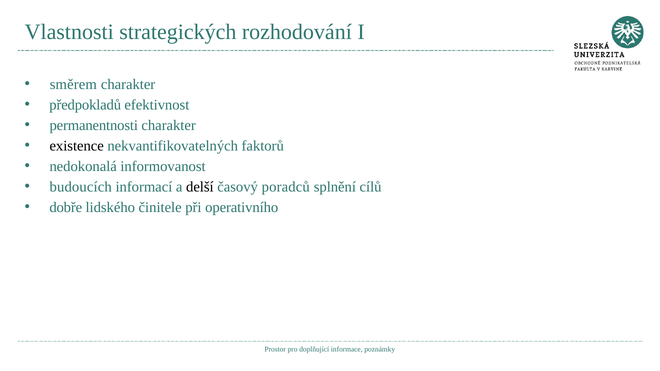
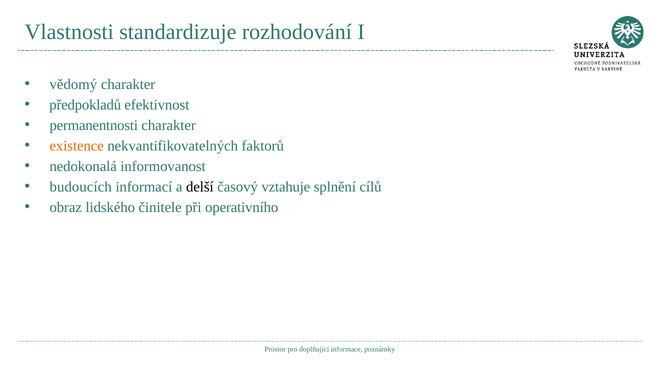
strategických: strategických -> standardizuje (178, 32)
směrem: směrem -> vědomý (73, 84)
existence colour: black -> orange (77, 146)
poradců: poradců -> vztahuje (286, 187)
dobře: dobře -> obraz (66, 208)
